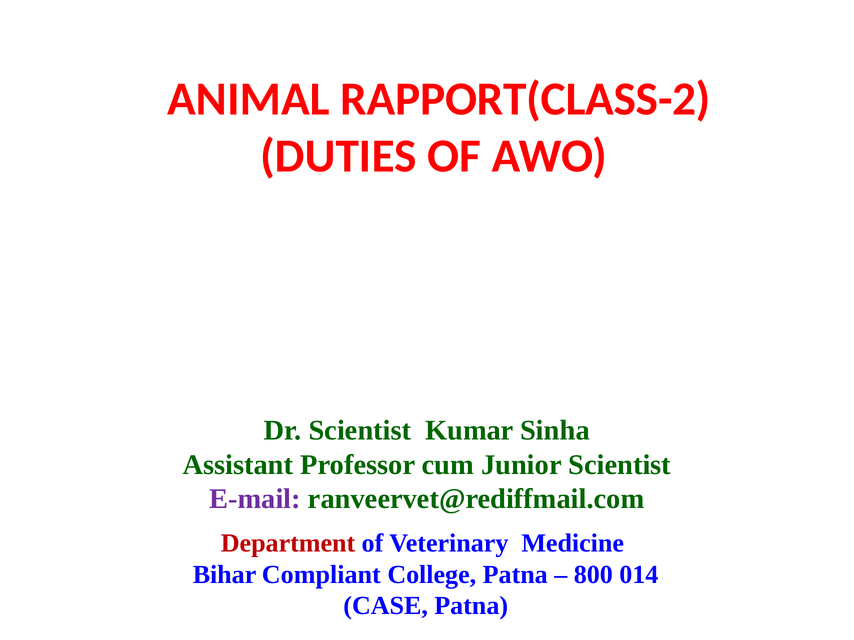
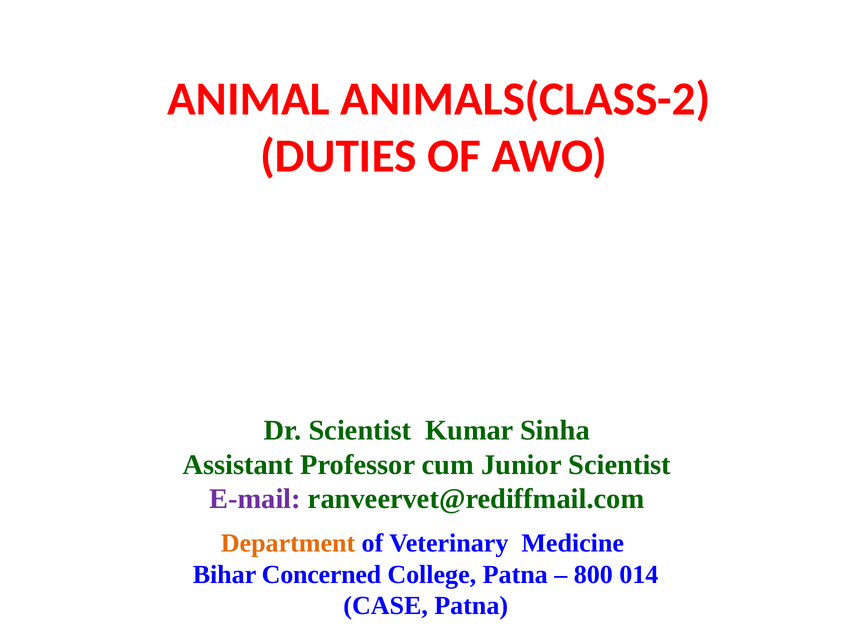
RAPPORT(CLASS-2: RAPPORT(CLASS-2 -> ANIMALS(CLASS-2 (525, 99)
Department colour: red -> orange (288, 544)
Compliant: Compliant -> Concerned (321, 575)
